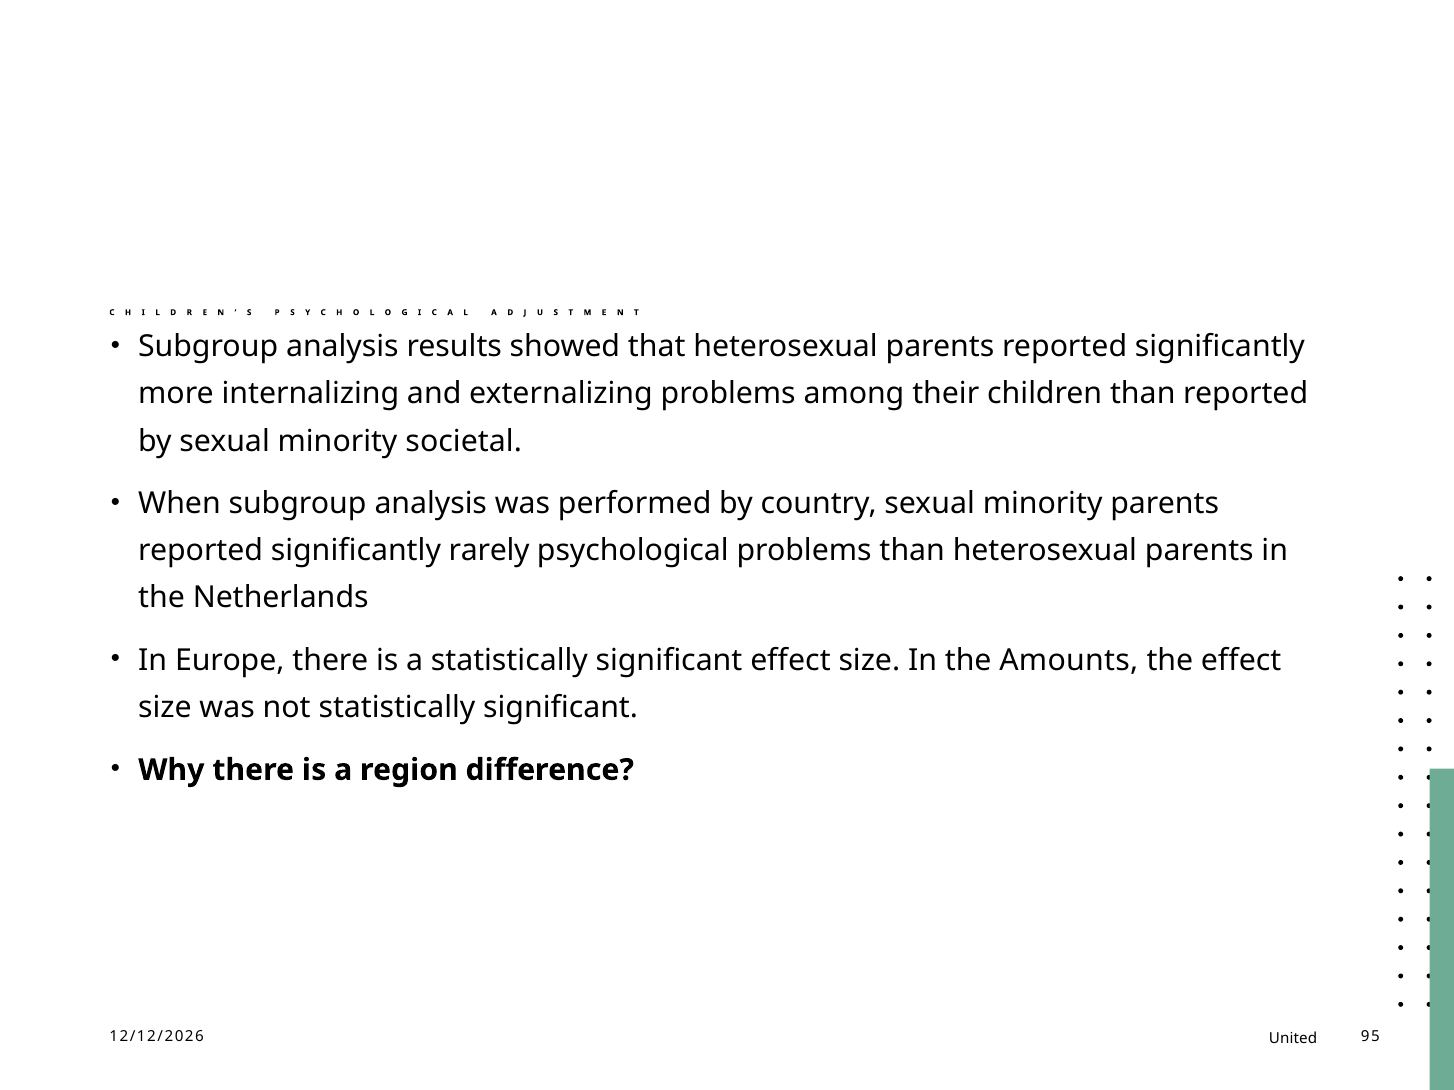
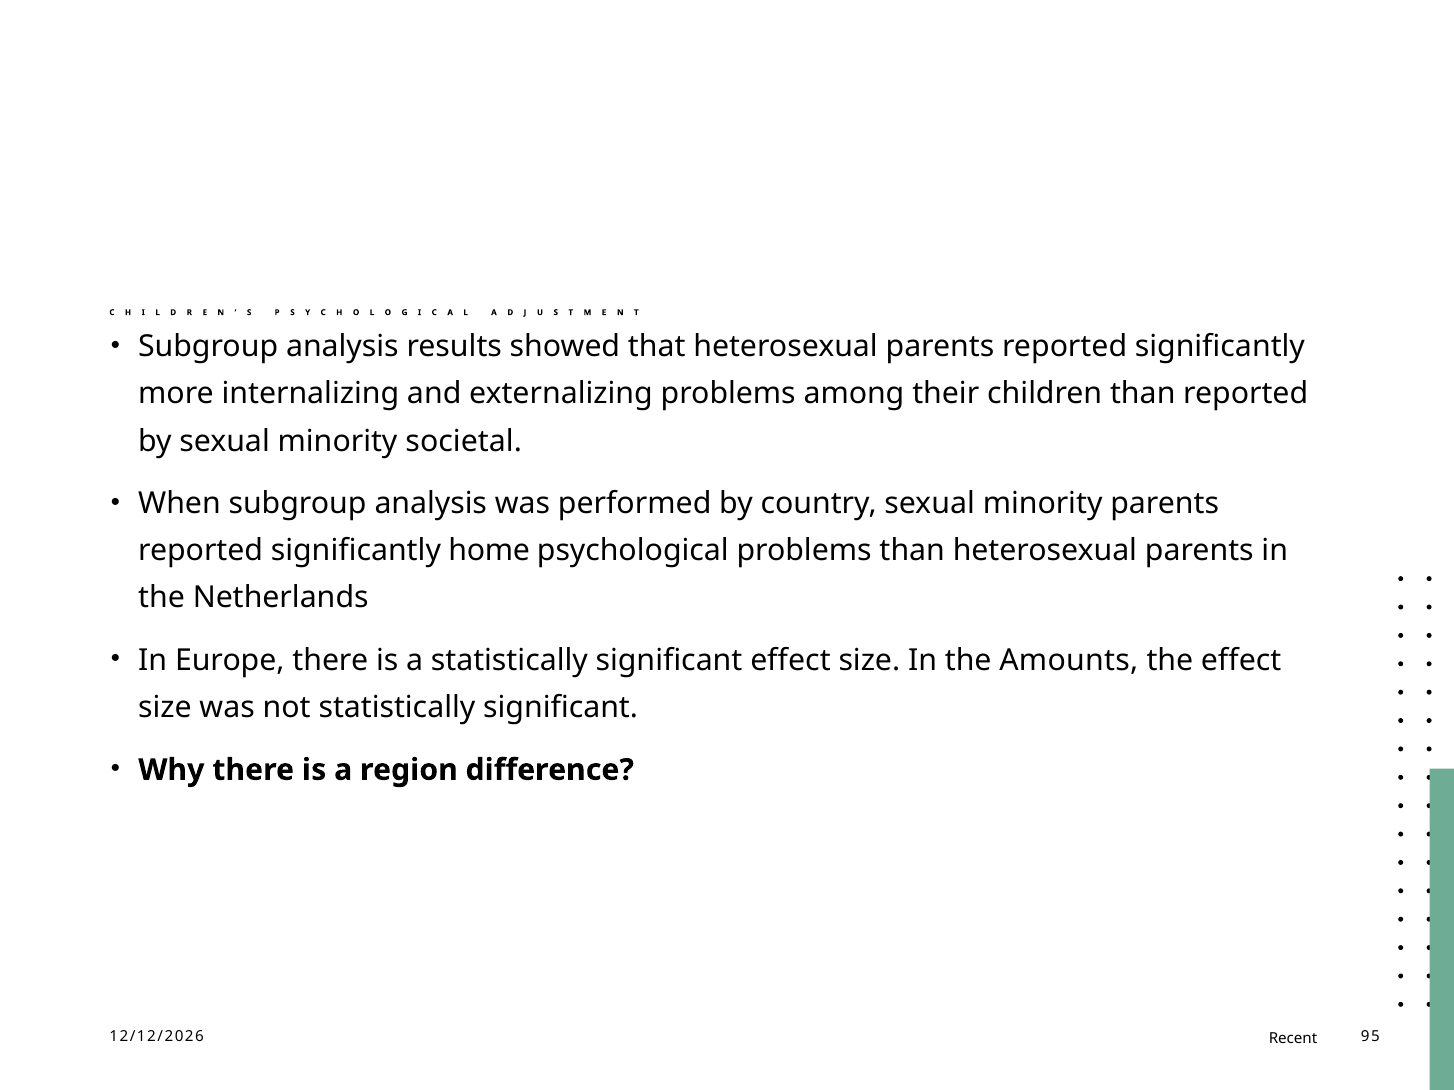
rarely: rarely -> home (489, 551)
United: United -> Recent (1293, 1038)
